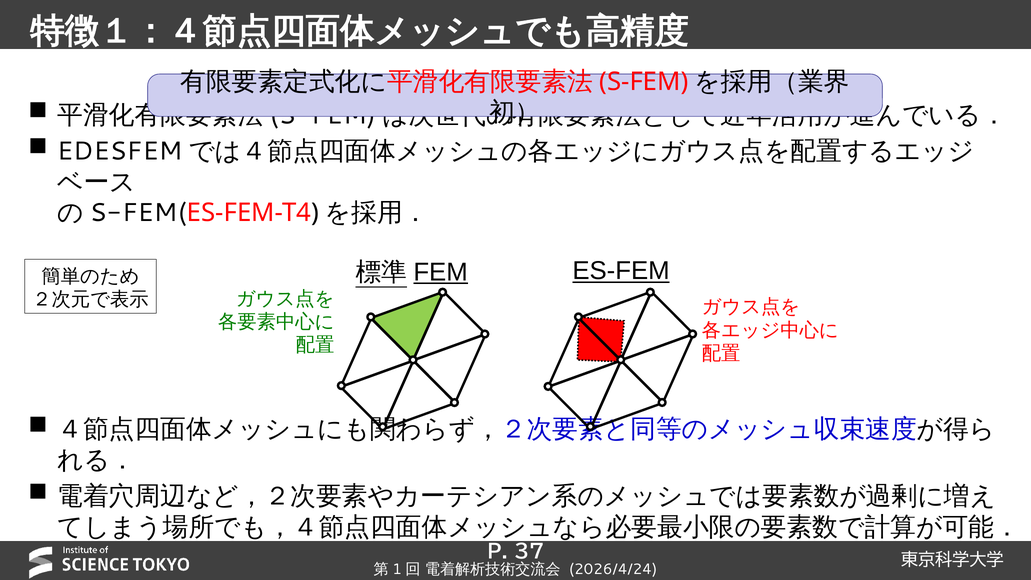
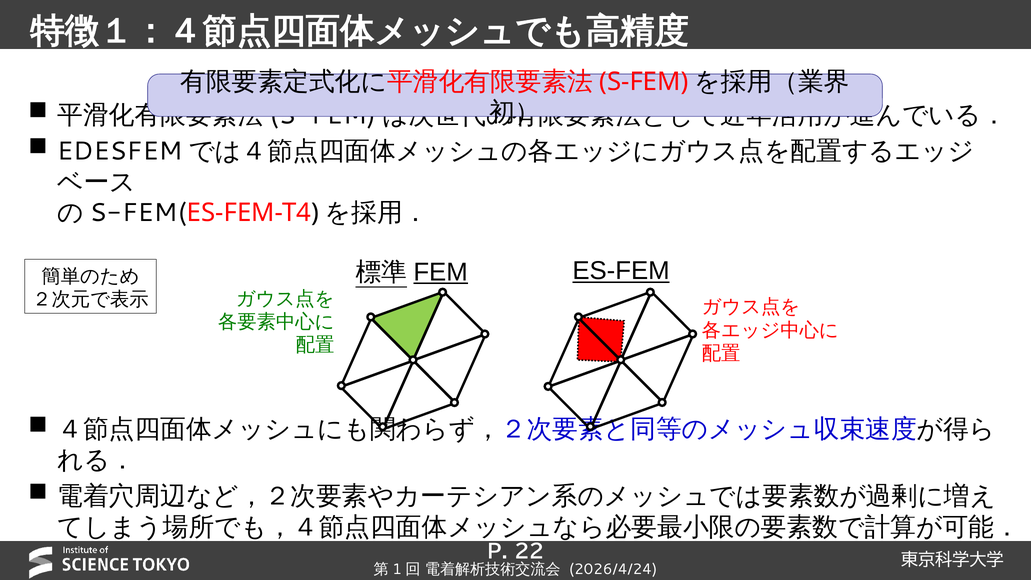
37: 37 -> 22 (529, 552)
